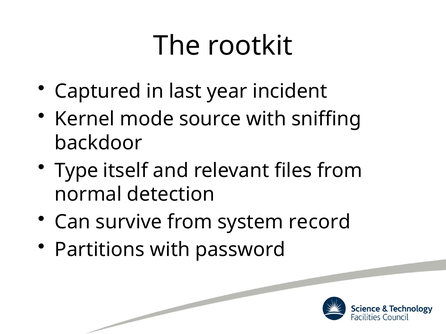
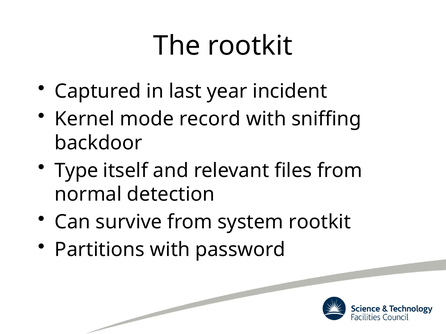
source: source -> record (210, 119)
system record: record -> rootkit (320, 222)
